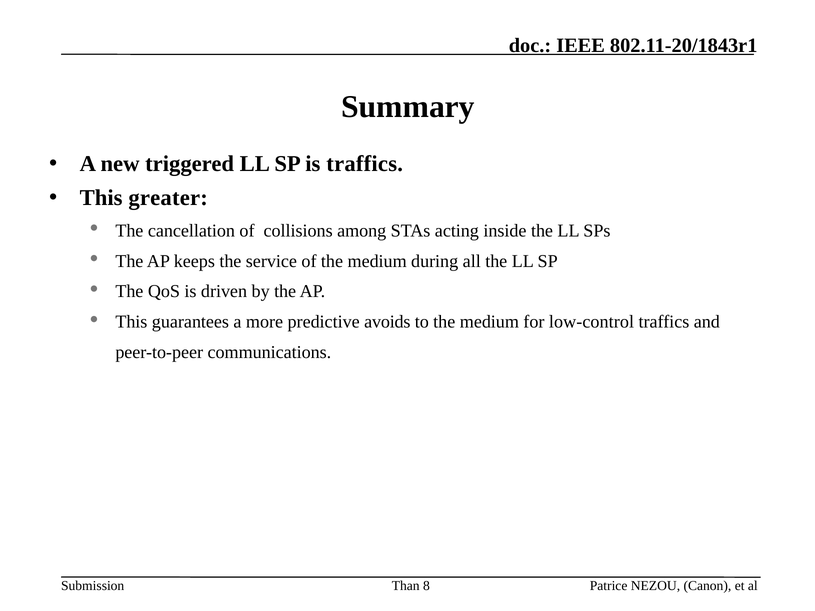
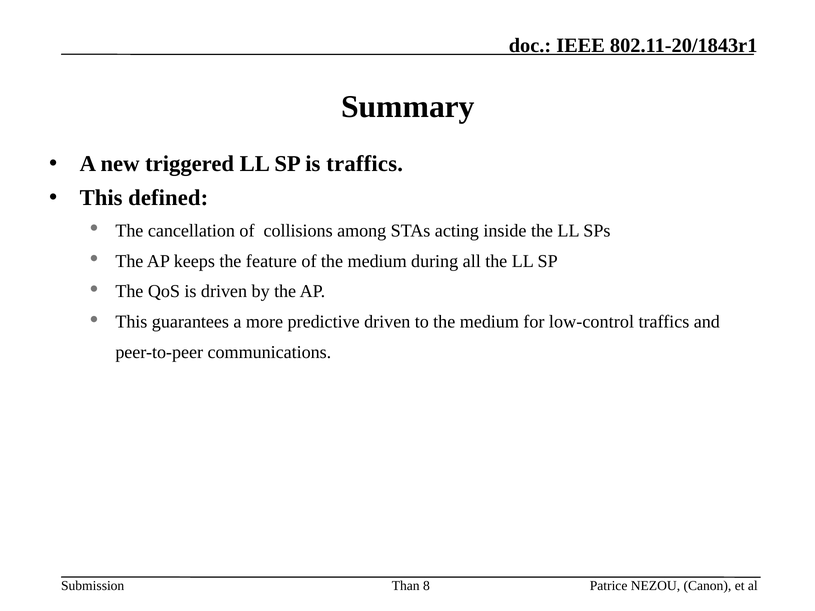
greater: greater -> defined (168, 198)
service: service -> feature (271, 261)
predictive avoids: avoids -> driven (387, 322)
